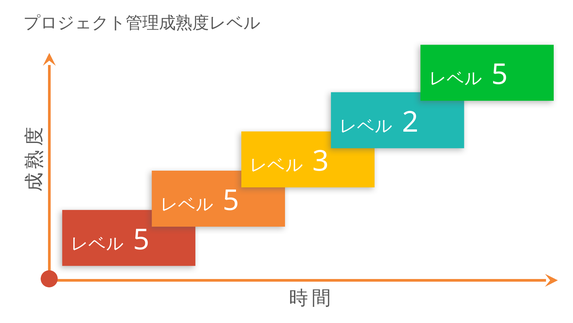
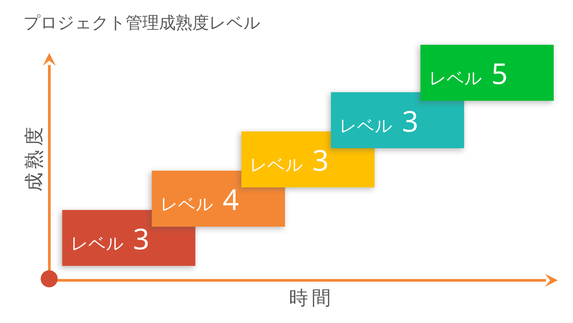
2: 2 -> 3 (410, 122)
5: 5 -> 4 (231, 200)
5: 5 -> 3 (141, 239)
